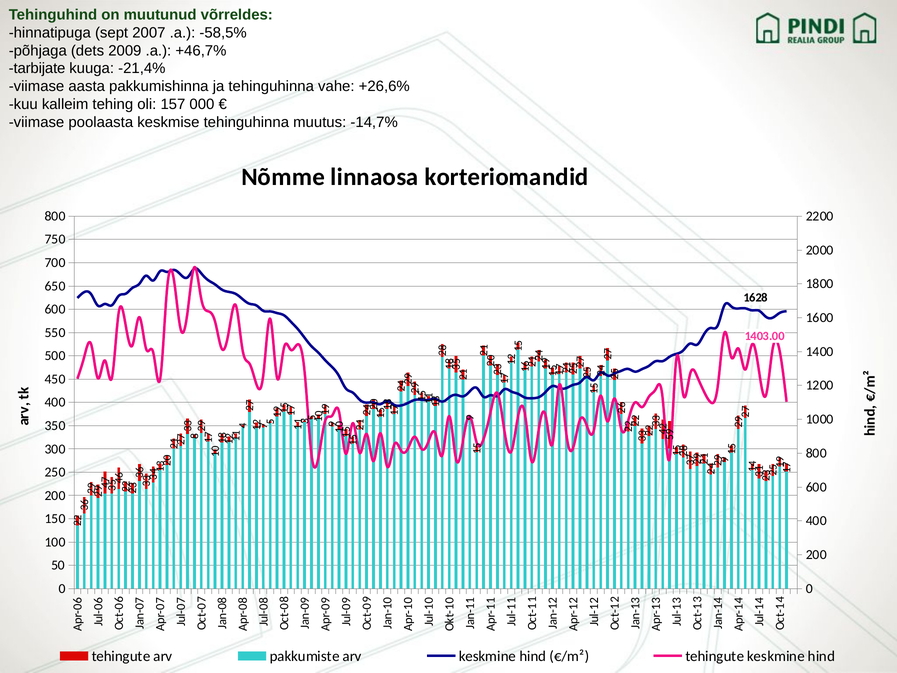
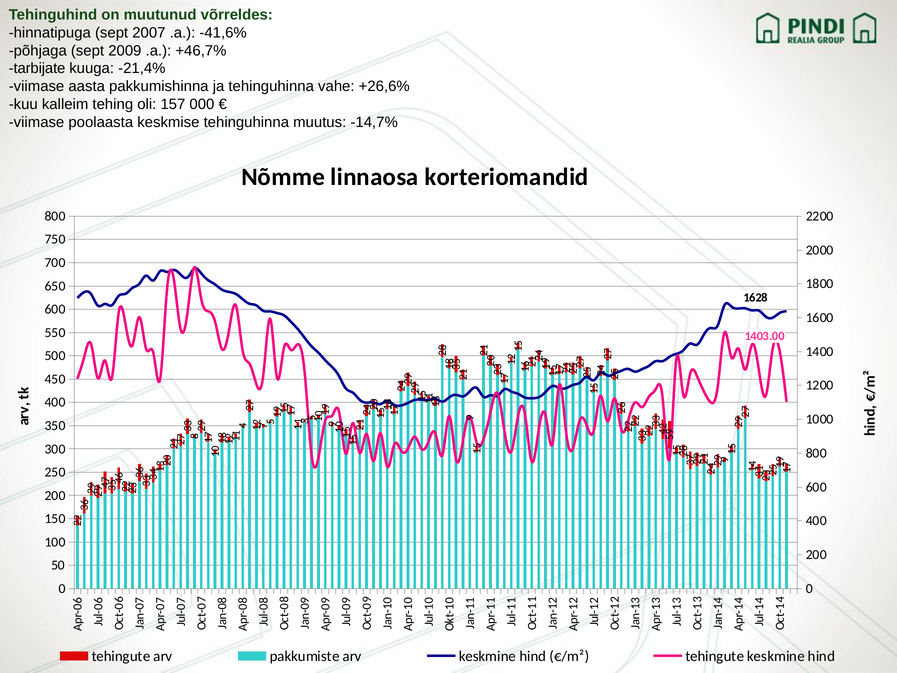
-58,5%: -58,5% -> -41,6% (223, 33)
põhjaga dets: dets -> sept (87, 51)
